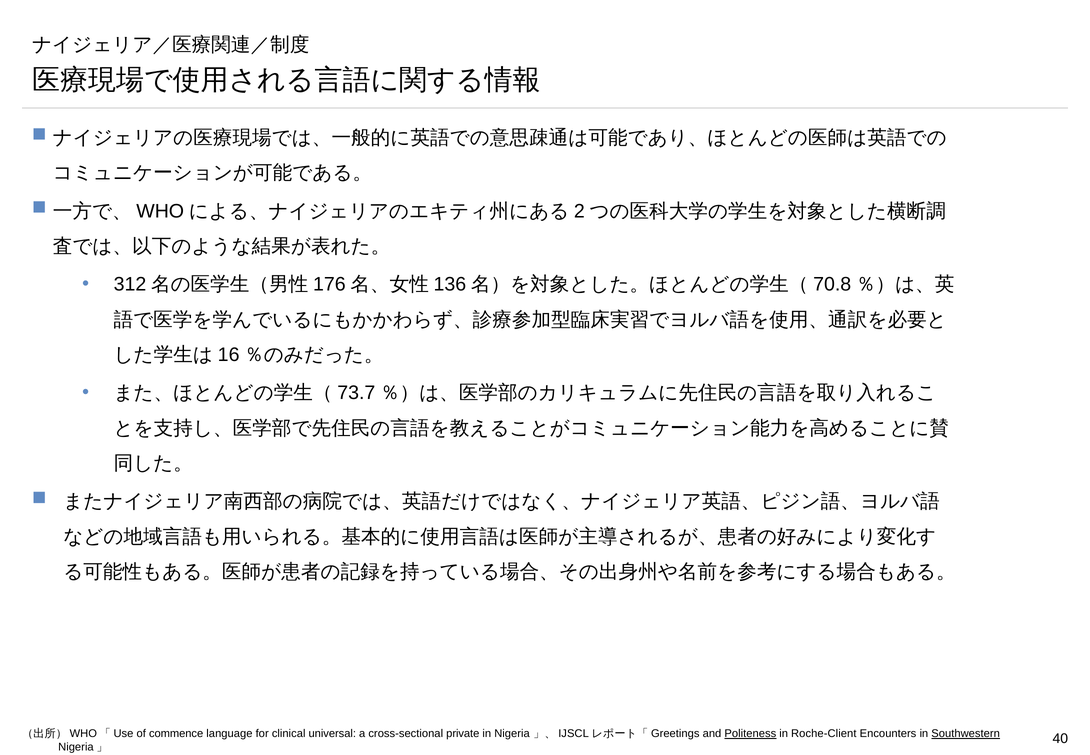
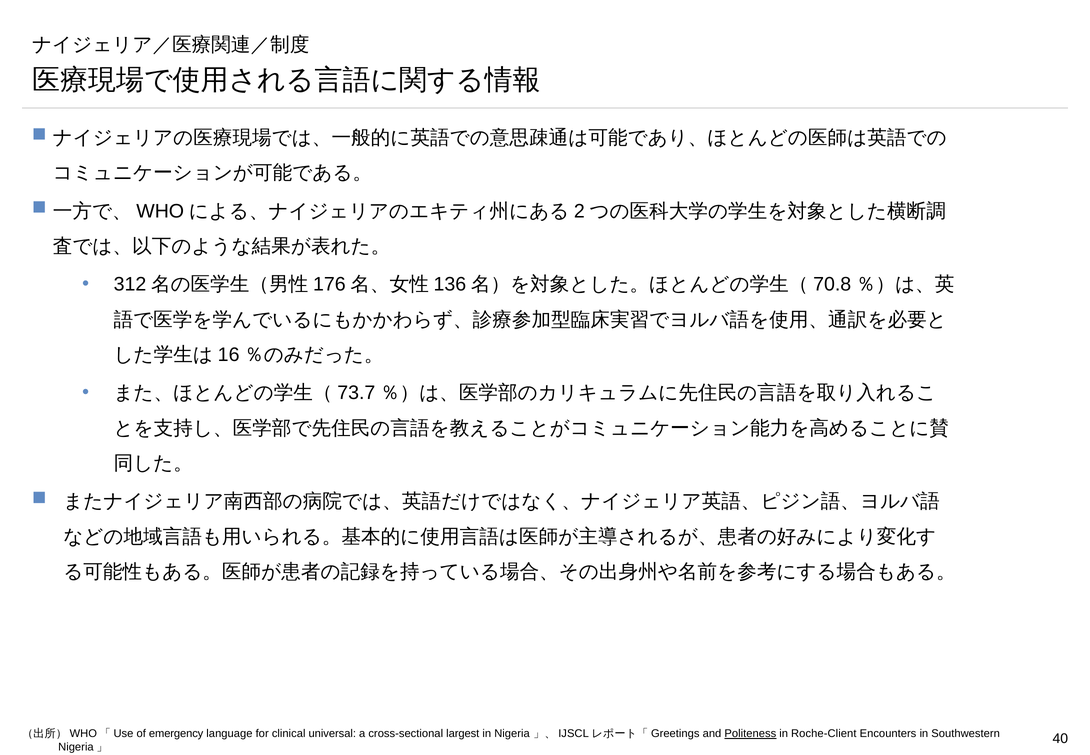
commence: commence -> emergency (176, 733)
private: private -> largest (463, 733)
Southwestern underline: present -> none (966, 733)
